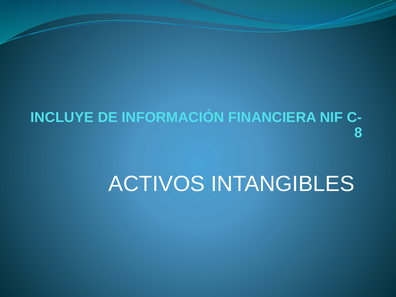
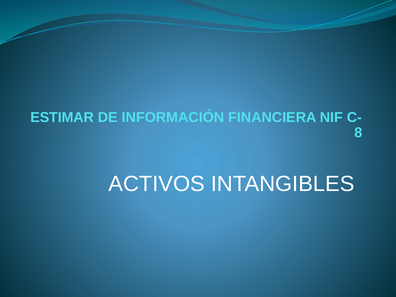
INCLUYE: INCLUYE -> ESTIMAR (62, 117)
